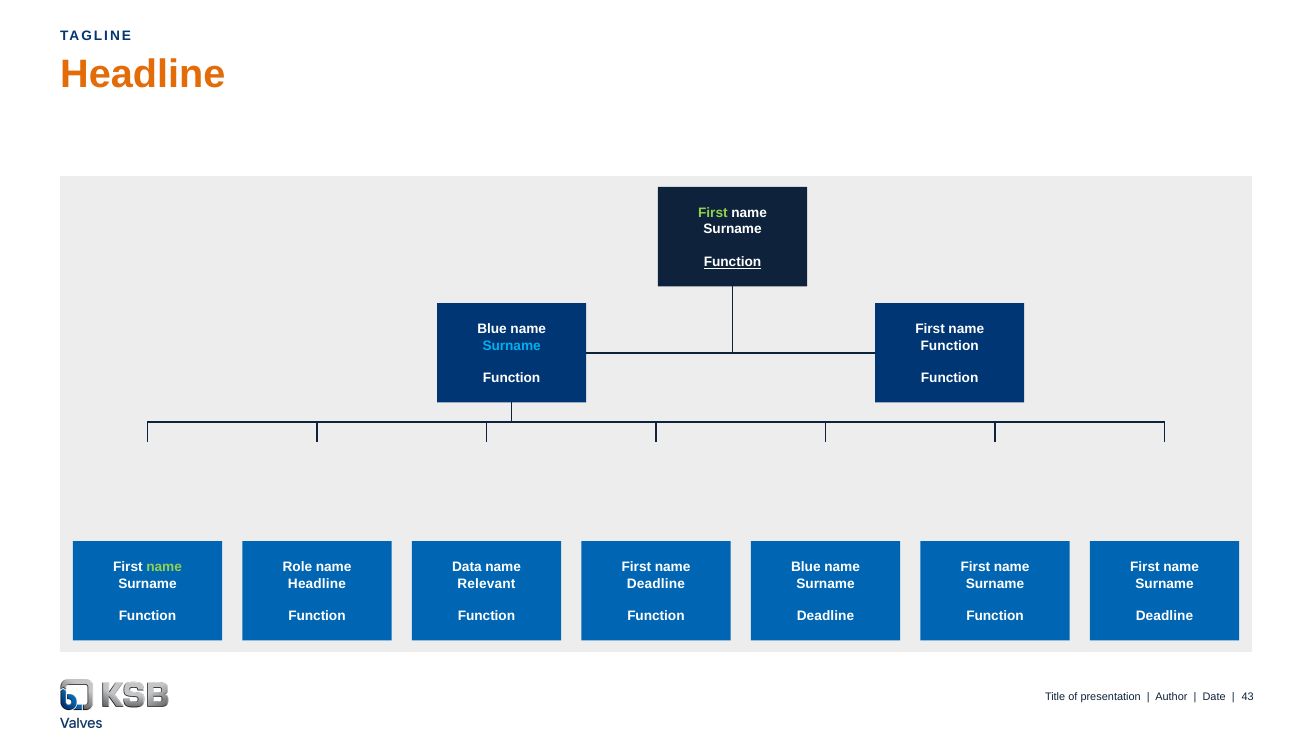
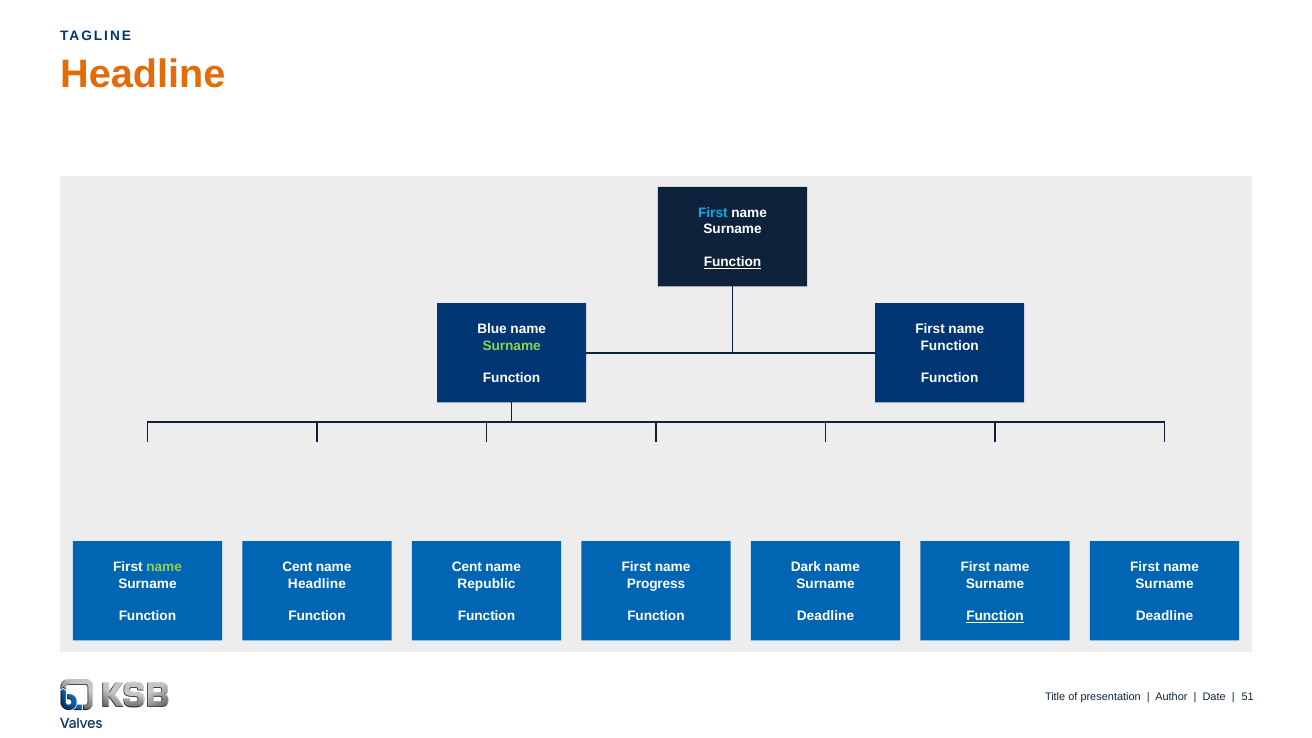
First colour: light green -> light blue (713, 213)
Surname colour: light blue -> light green (512, 346)
Role: Role -> Cent (297, 567)
Data: Data -> Cent (467, 567)
Blue: Blue -> Dark (806, 567)
Relevant: Relevant -> Republic (486, 584)
Deadline: Deadline -> Progress (656, 584)
Function underline: none -> present (995, 616)
43: 43 -> 51 (1248, 697)
